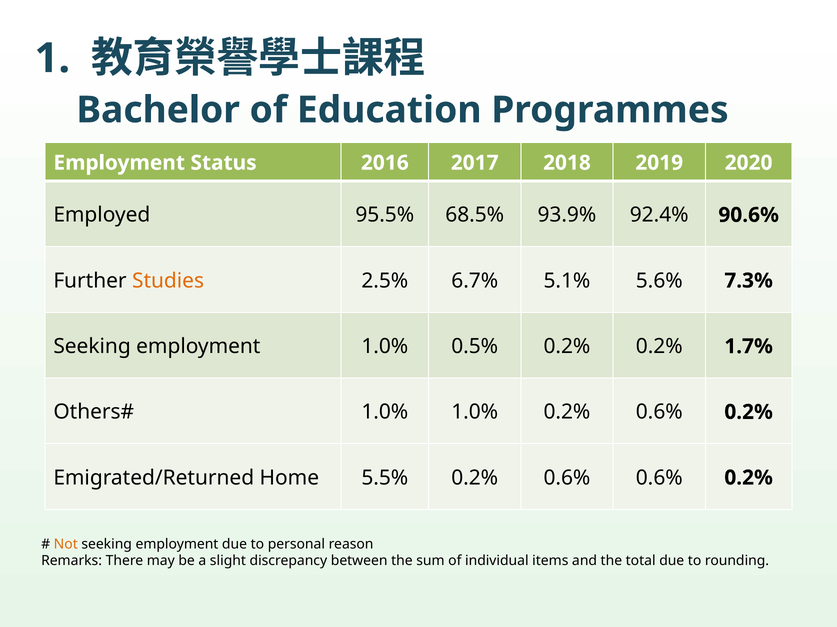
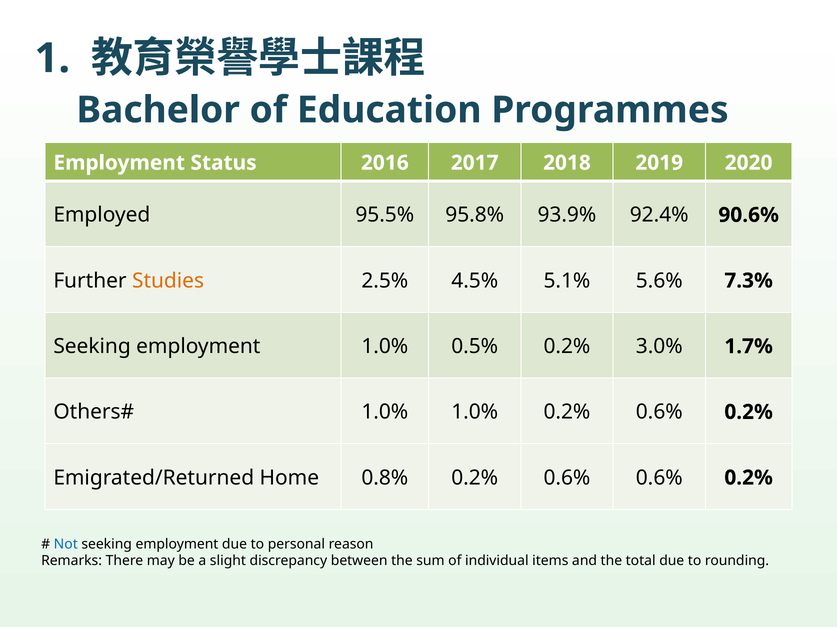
68.5%: 68.5% -> 95.8% (475, 215)
6.7%: 6.7% -> 4.5% (475, 281)
0.2% 0.2%: 0.2% -> 3.0% (659, 347)
5.5%: 5.5% -> 0.8% (385, 478)
Not colour: orange -> blue (66, 545)
